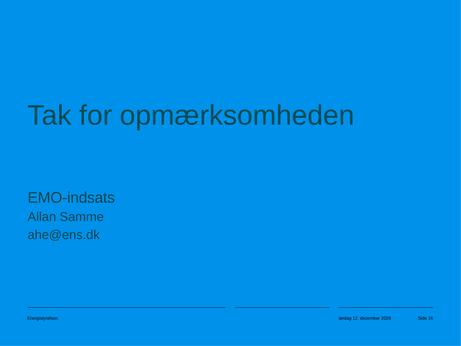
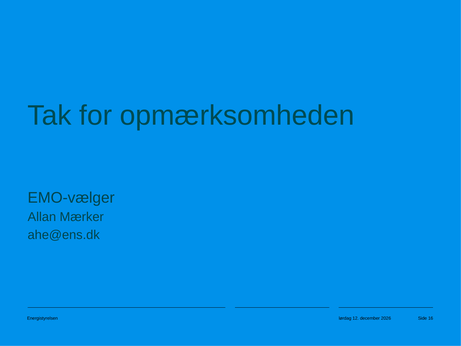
EMO-indsats: EMO-indsats -> EMO-vælger (71, 198)
Samme: Samme -> Mærker (82, 217)
